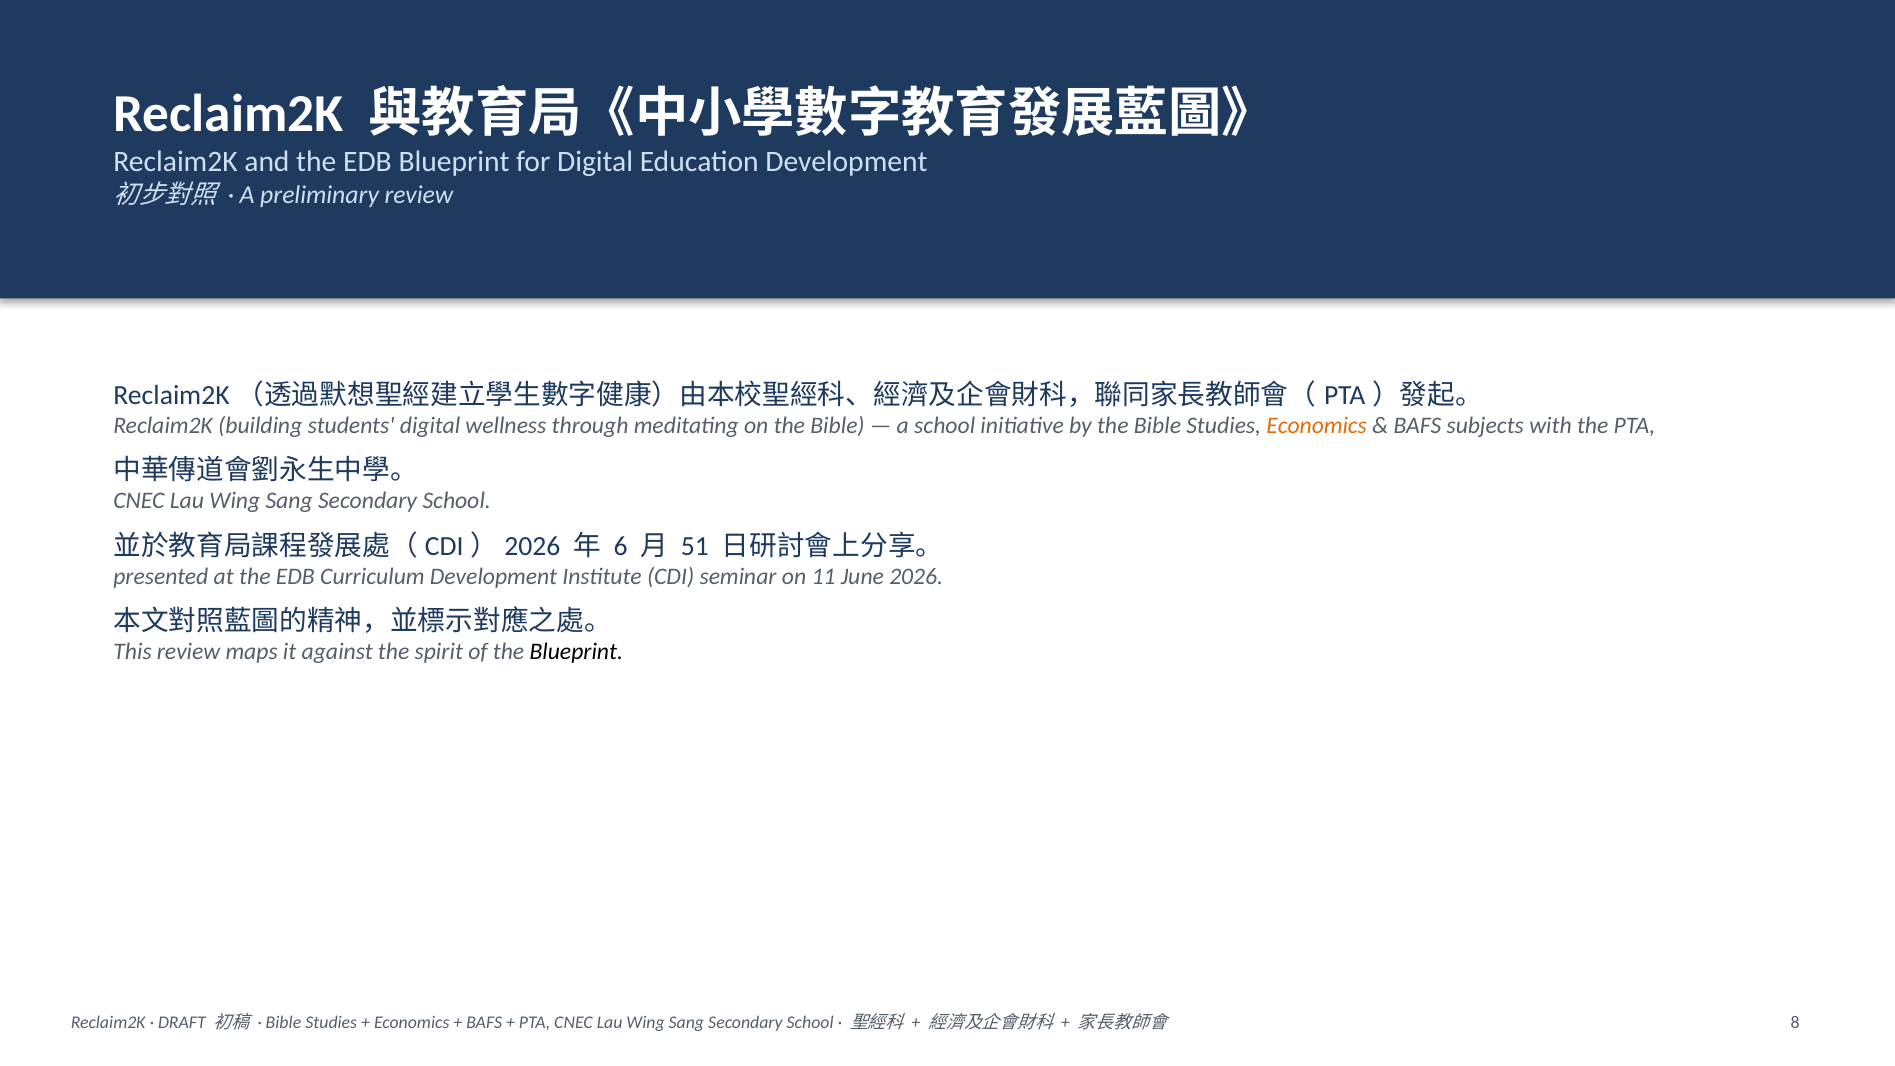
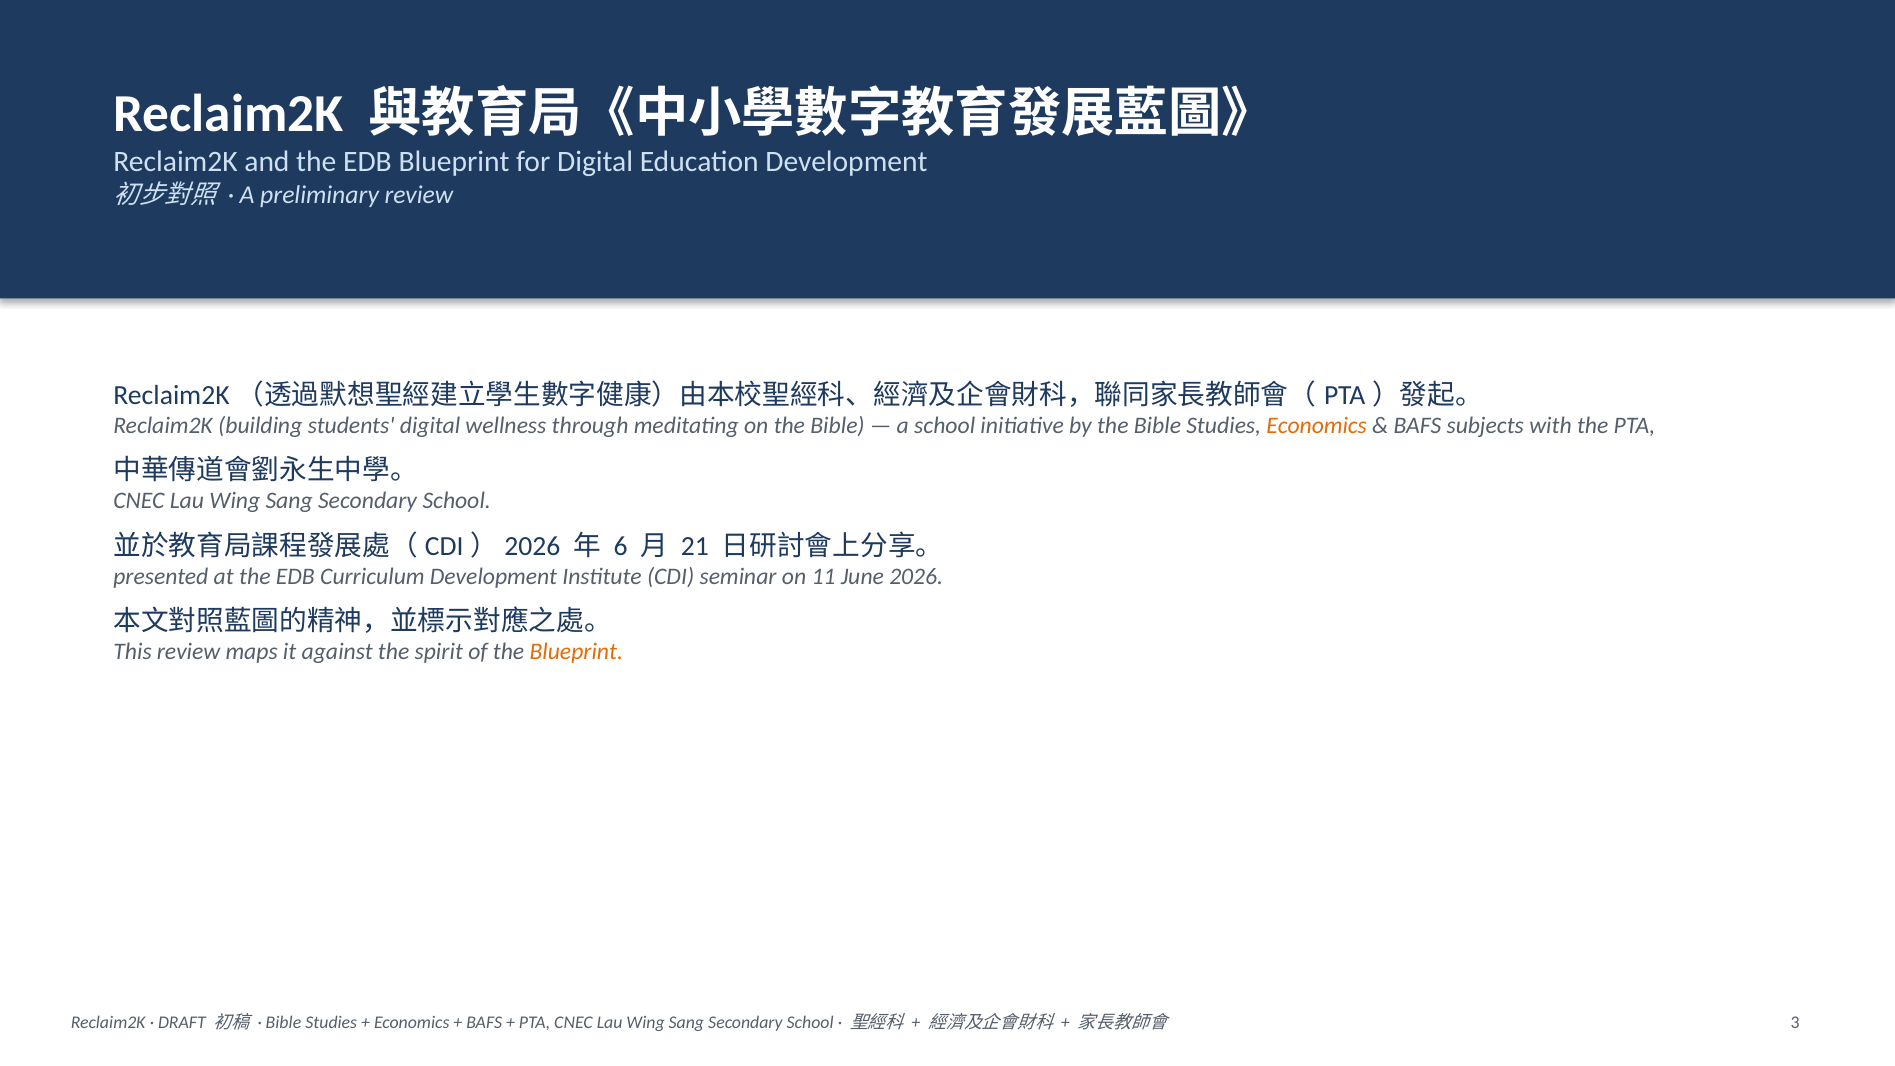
51: 51 -> 21 (695, 546)
Blueprint colour: black -> orange (576, 652)
8: 8 -> 3 (1795, 1022)
